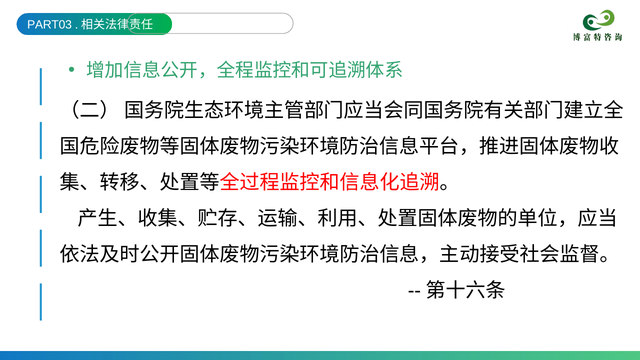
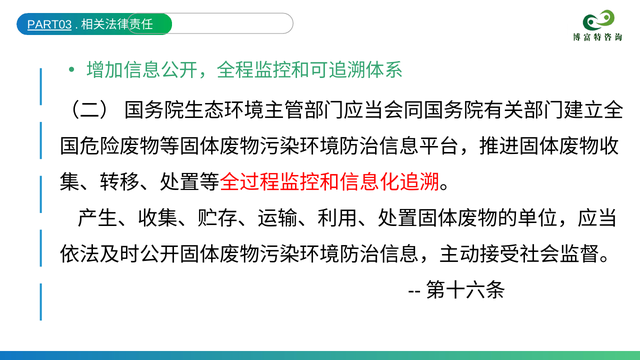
PART03 underline: none -> present (50, 25)
